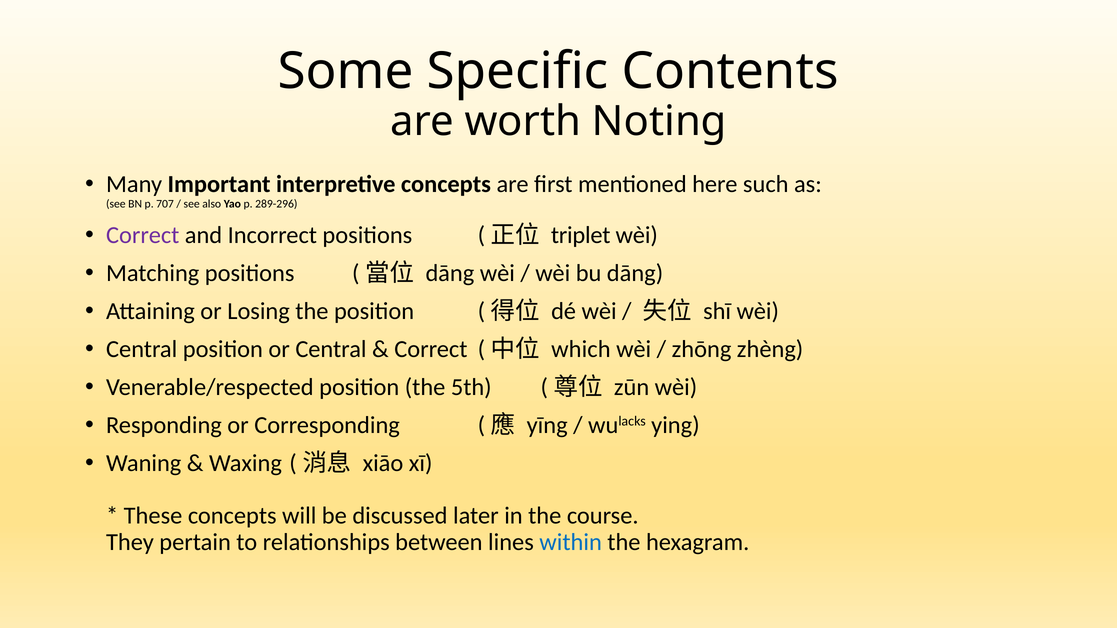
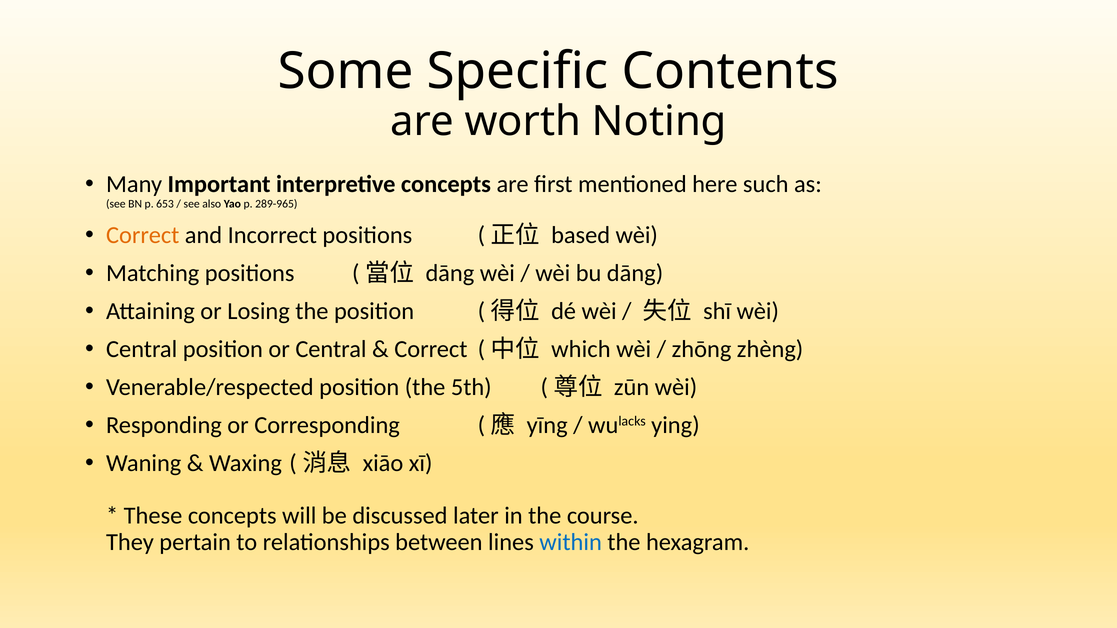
707: 707 -> 653 (165, 204)
289-296: 289-296 -> 289-965 (276, 204)
Correct colour: purple -> orange (143, 235)
triplet: triplet -> based (581, 235)
